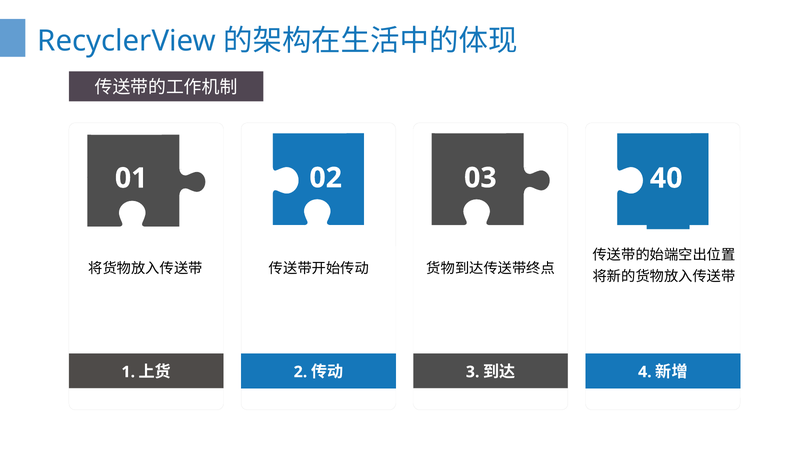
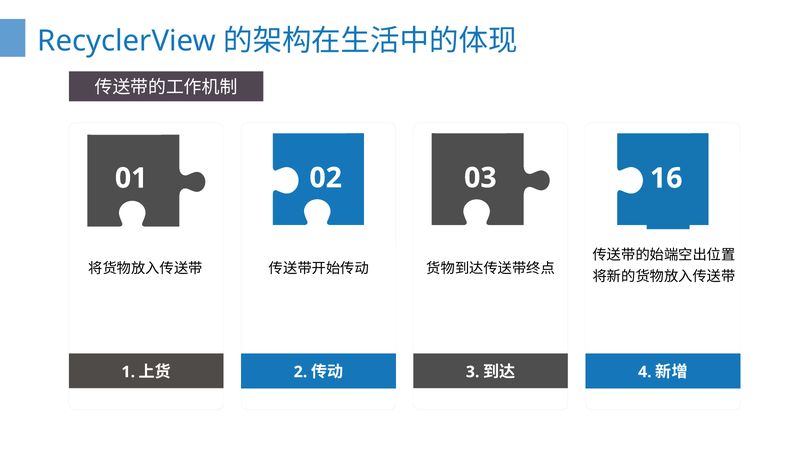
40: 40 -> 16 (666, 178)
